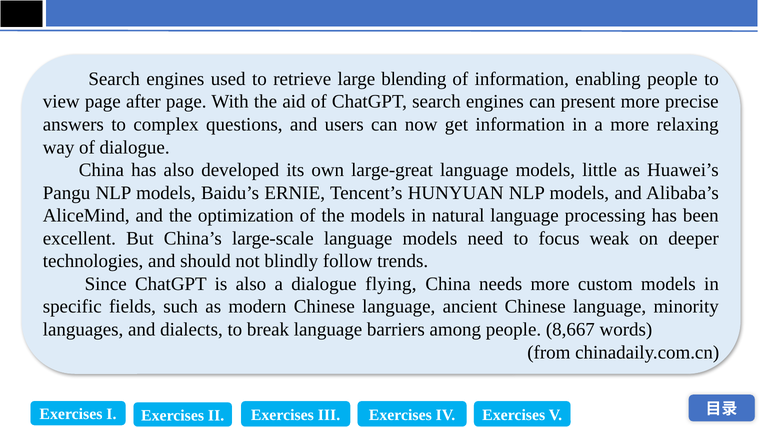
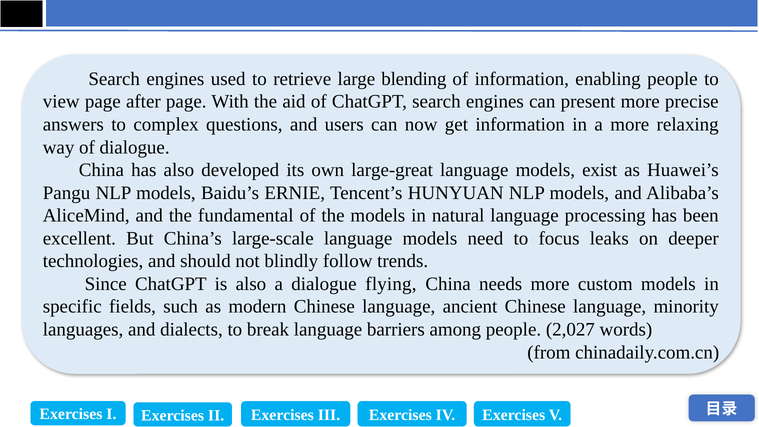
little: little -> exist (600, 170)
optimization: optimization -> fundamental (246, 215)
weak: weak -> leaks (609, 238)
8,667: 8,667 -> 2,027 (570, 329)
